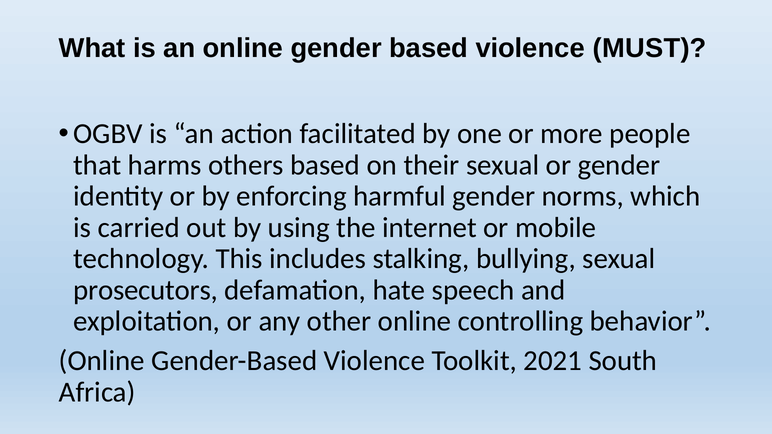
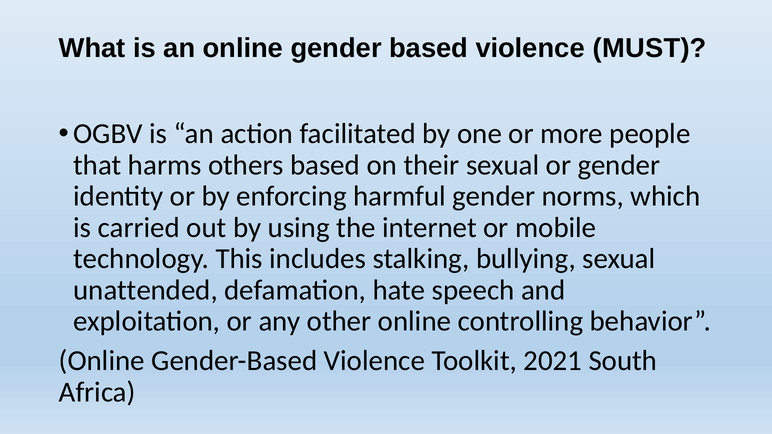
prosecutors: prosecutors -> unattended (146, 290)
